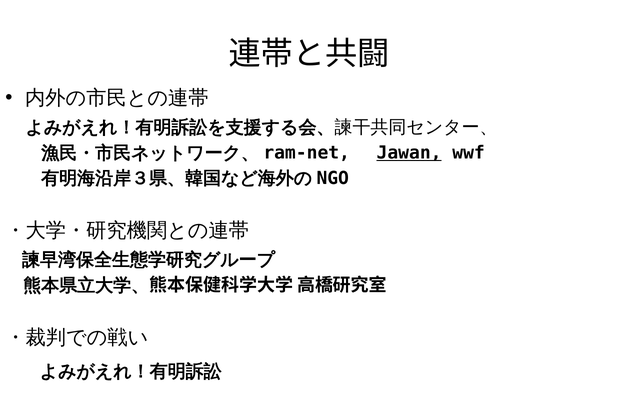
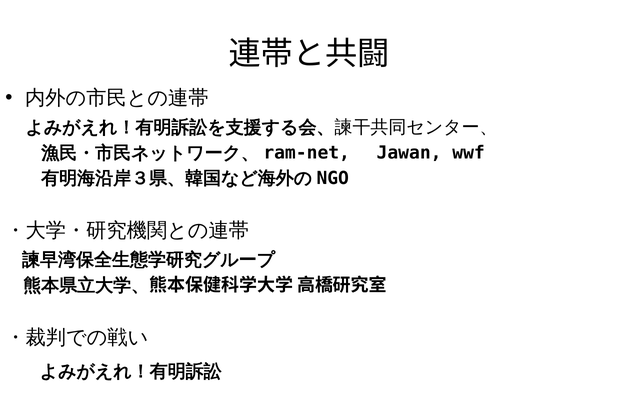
Jawan underline: present -> none (409, 153)
